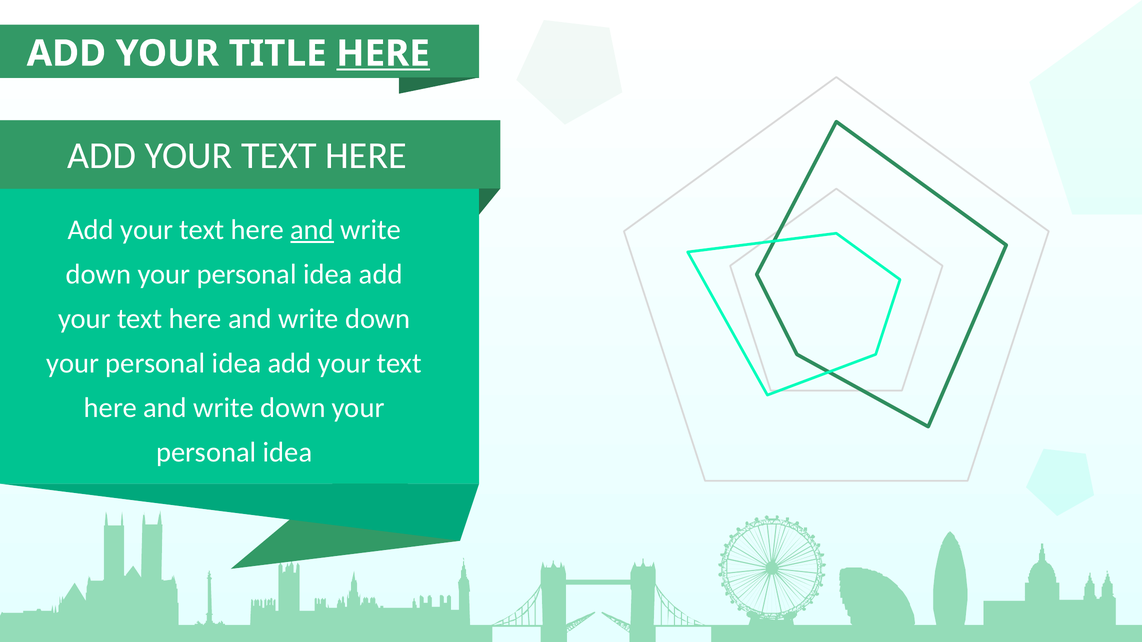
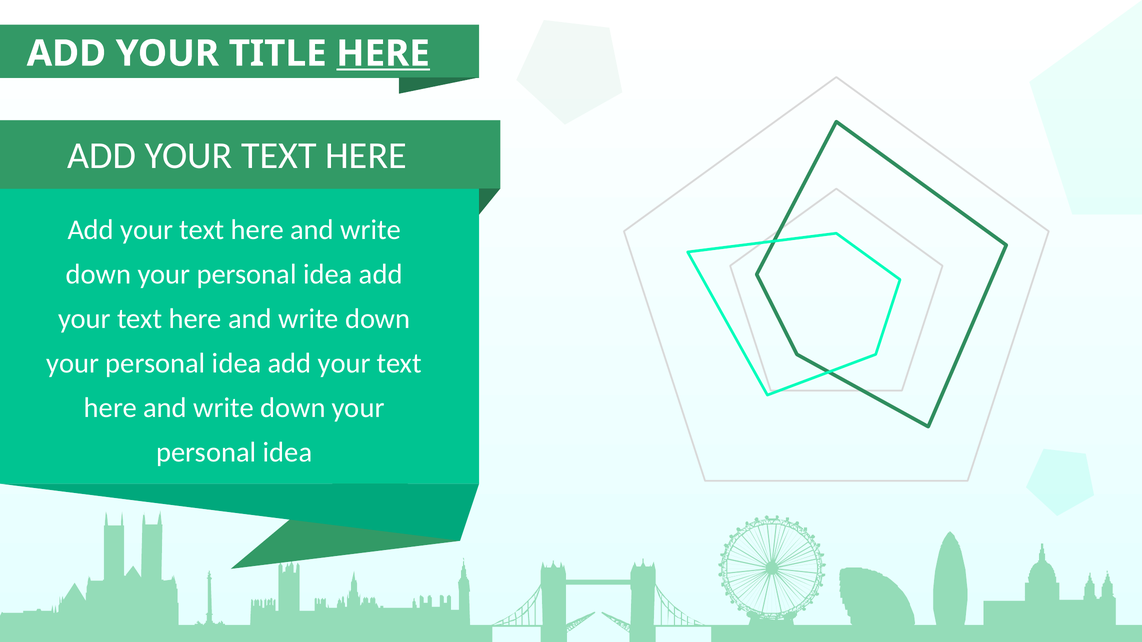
and underline: present -> none (312, 230)
